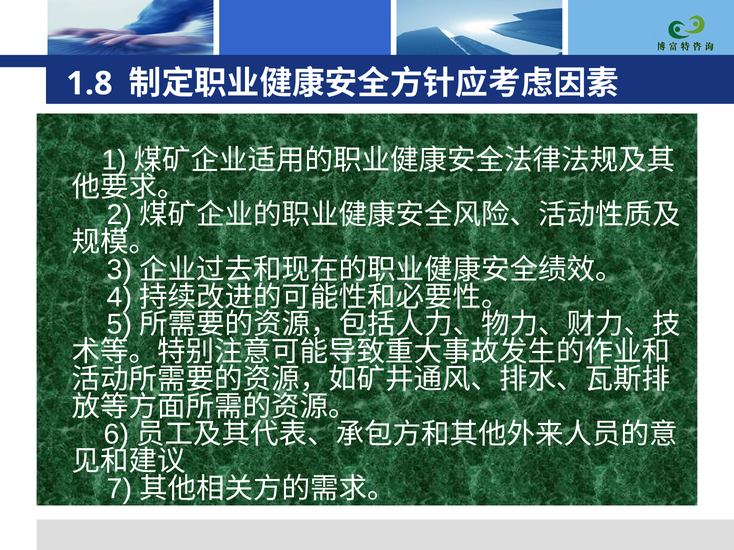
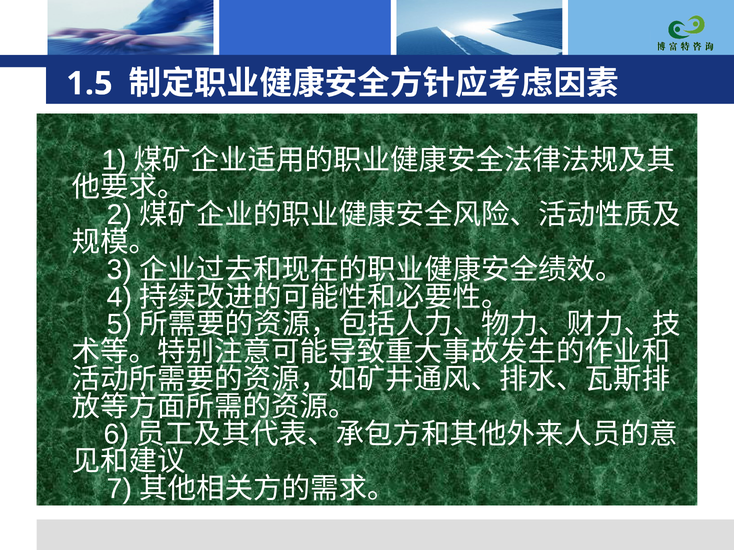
1.8: 1.8 -> 1.5 (89, 84)
